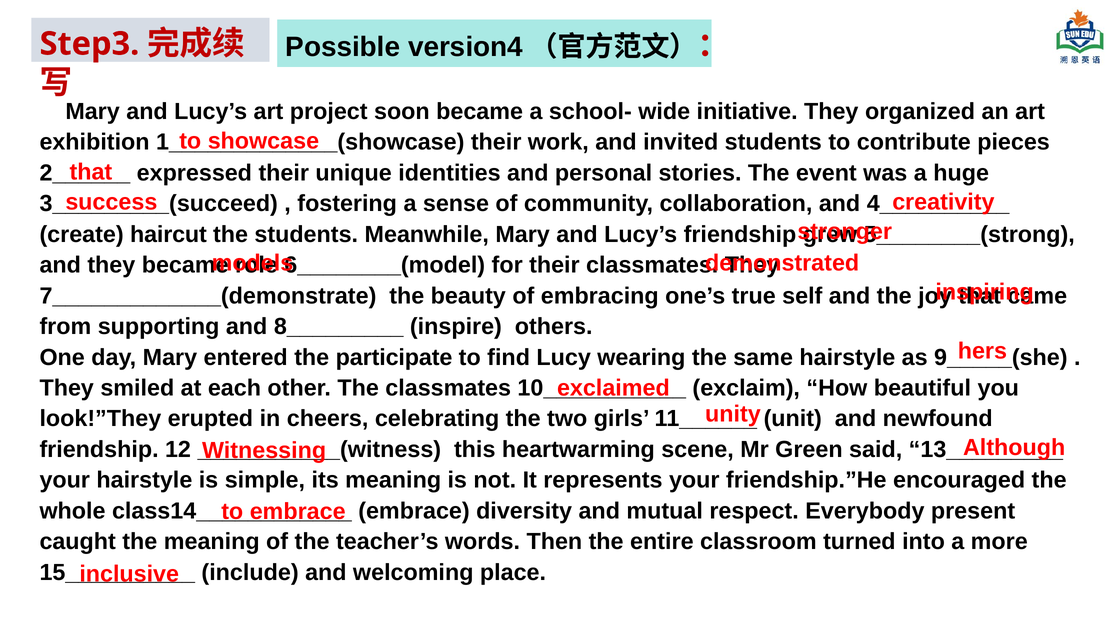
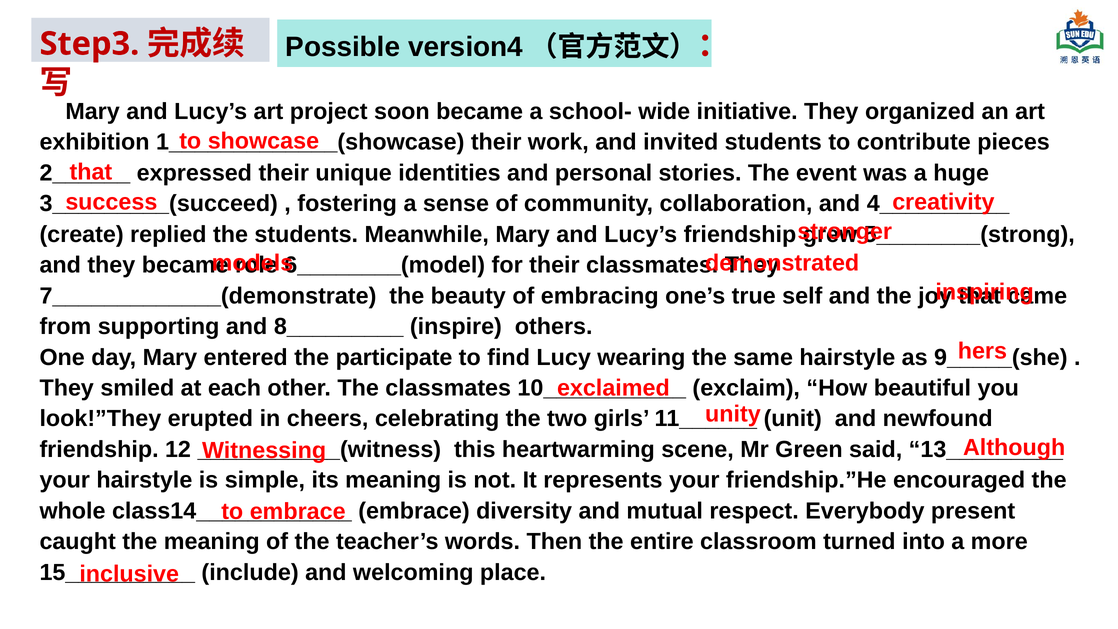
haircut: haircut -> replied (168, 234)
